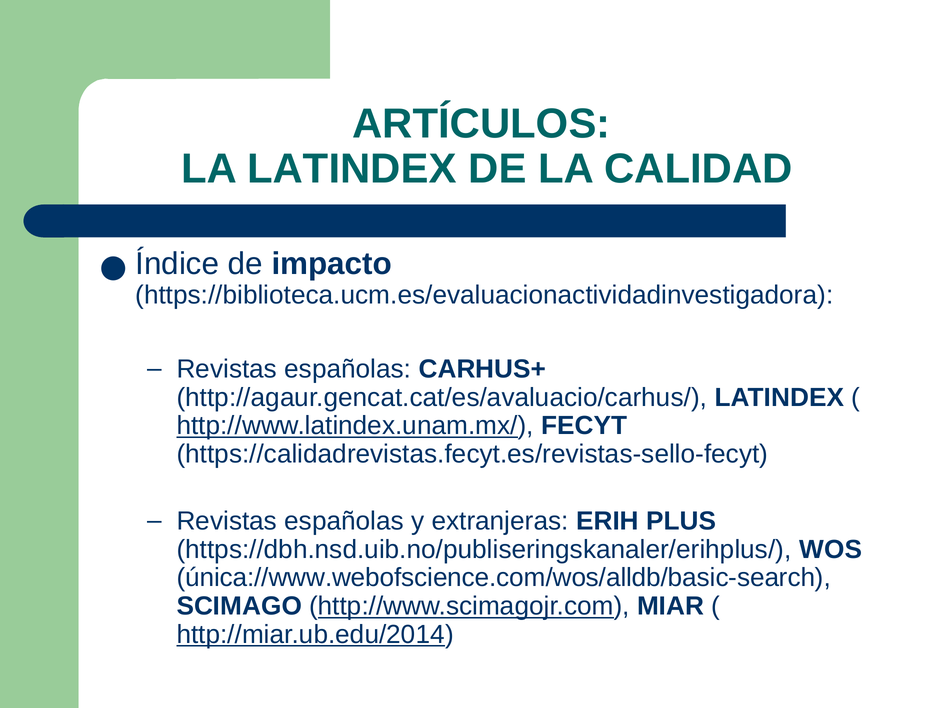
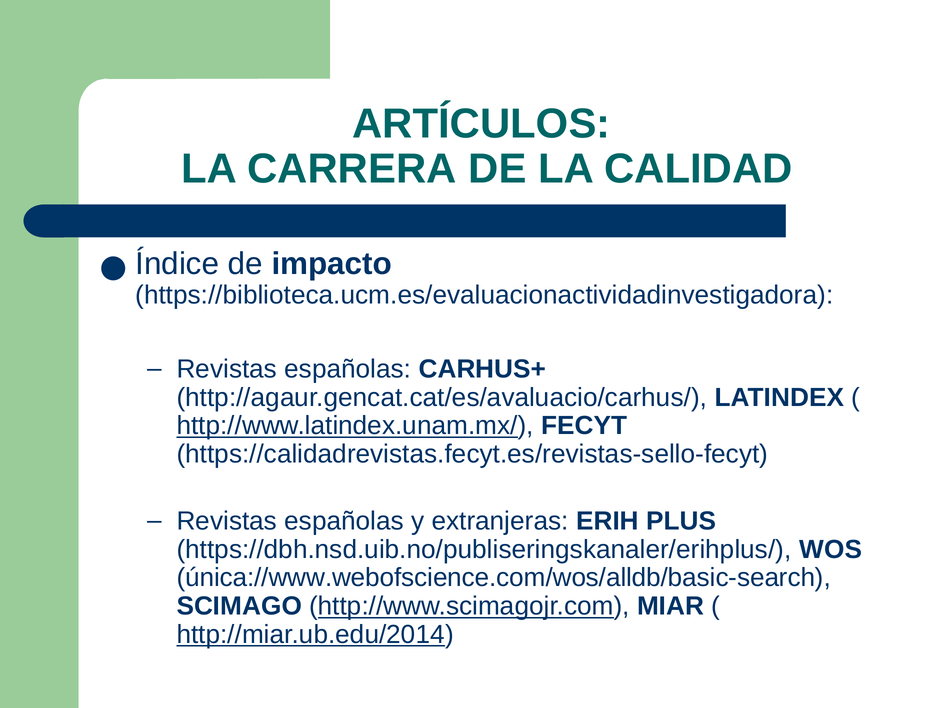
LA LATINDEX: LATINDEX -> CARRERA (352, 169)
